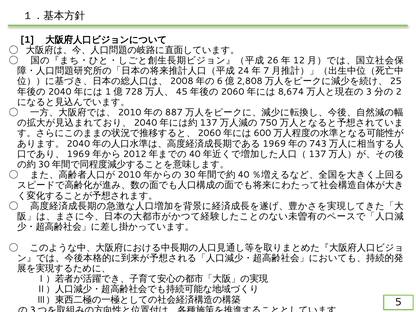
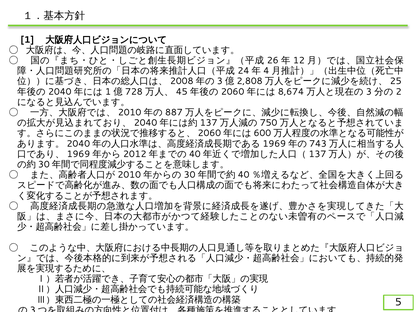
7: 7 -> 4 (266, 71)
6: 6 -> 3 (220, 81)
